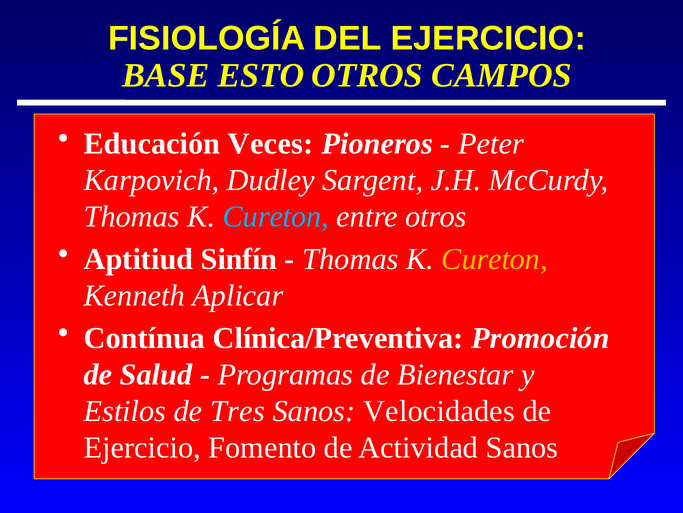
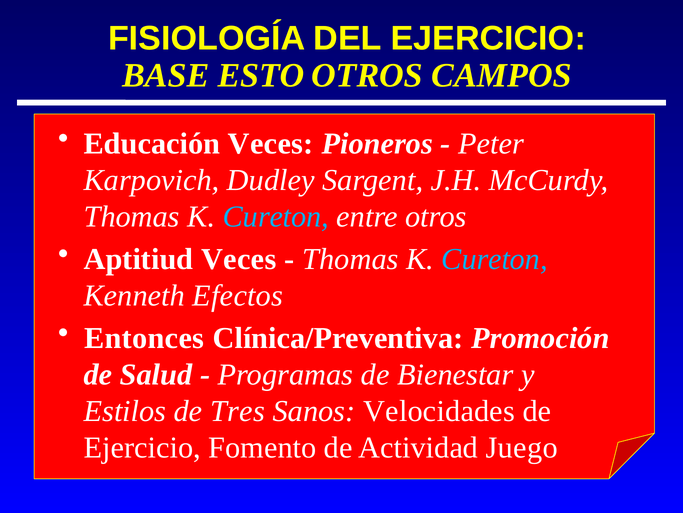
Aptitiud Sinfín: Sinfín -> Veces (239, 259)
Cureton colour: yellow -> light blue (495, 259)
Aplicar: Aplicar -> Efectos (238, 295)
Contínua: Contínua -> Entonces (144, 338)
Actividad Sanos: Sanos -> Juego (522, 447)
